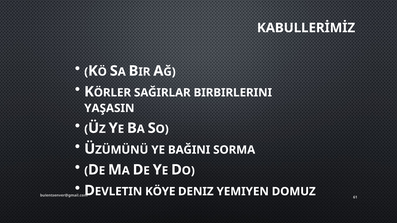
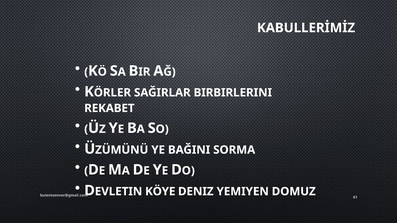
YAŞASIN: YAŞASIN -> REKABET (109, 108)
